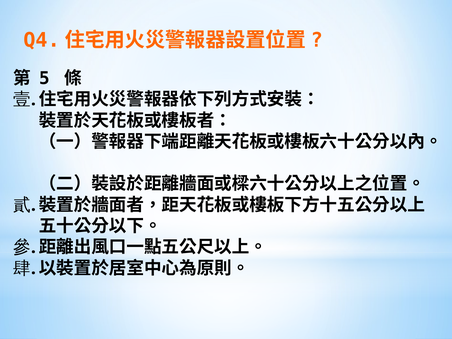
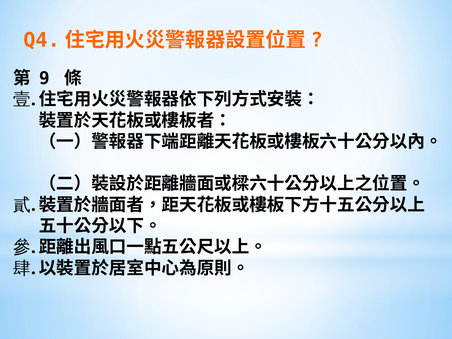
5: 5 -> 9 (44, 78)
